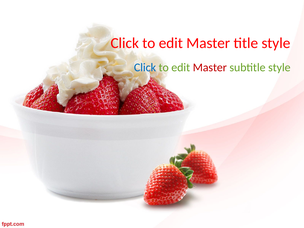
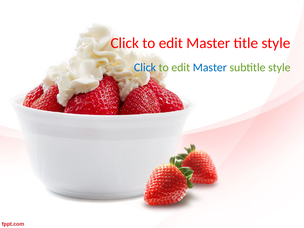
Master colour: red -> blue (210, 68)
